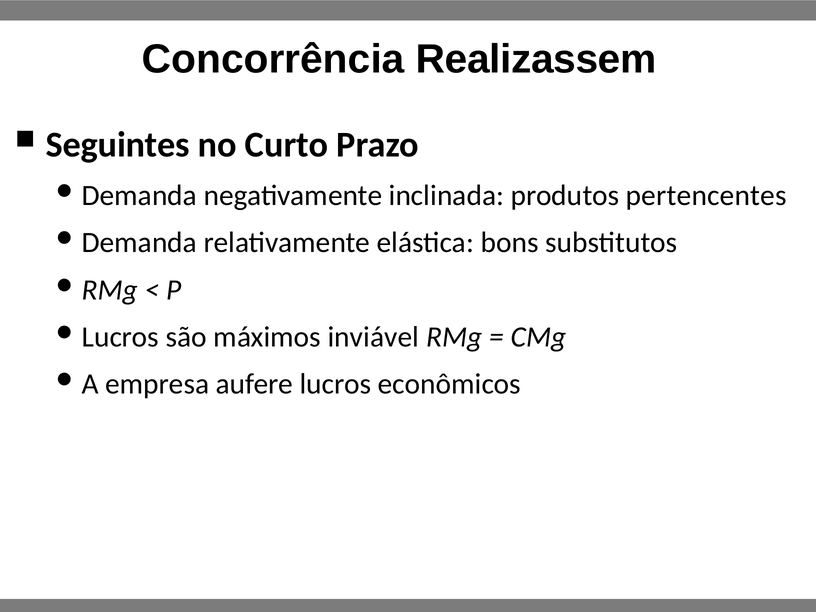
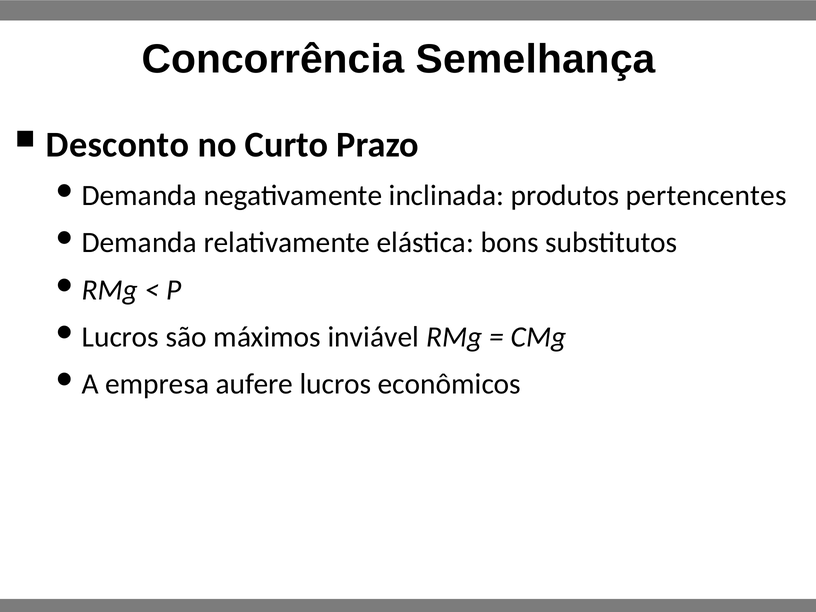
Realizassem: Realizassem -> Semelhança (536, 59)
Seguintes: Seguintes -> Desconto (118, 145)
